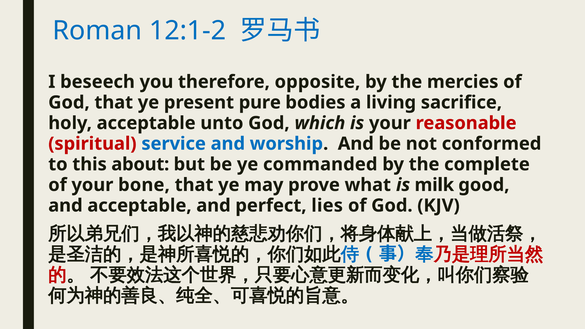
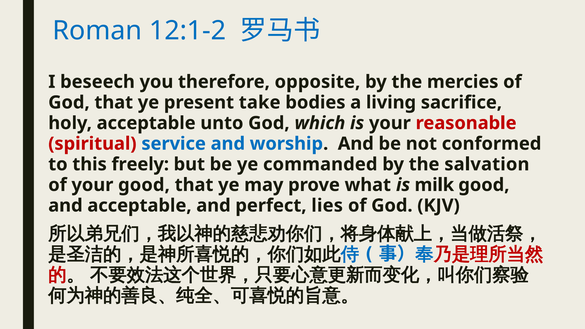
pure: pure -> take (260, 102)
about: about -> freely (140, 164)
complete: complete -> salvation (487, 164)
your bone: bone -> good (144, 185)
